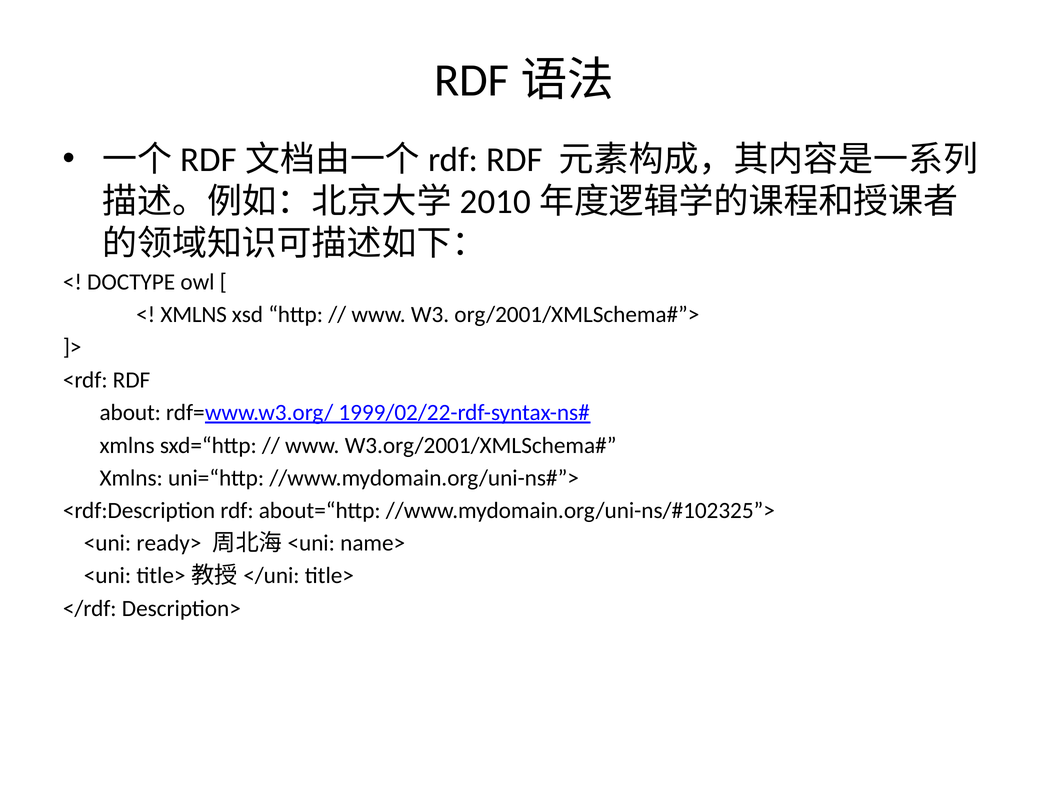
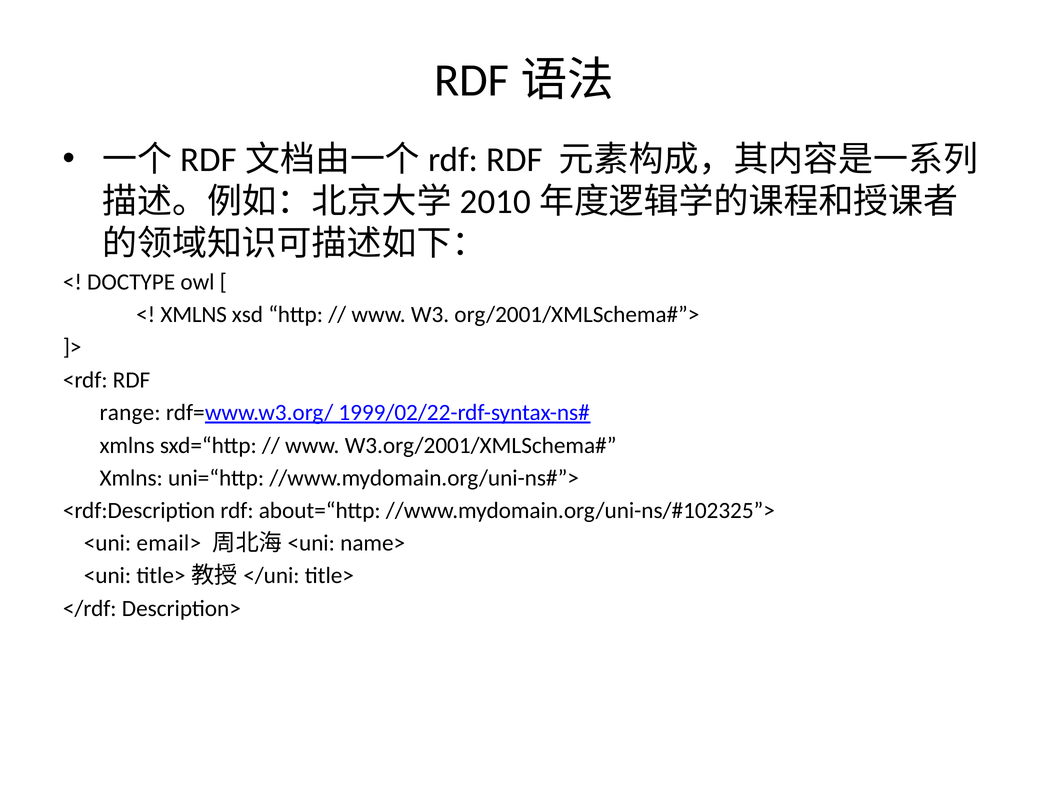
about: about -> range (130, 412)
ready>: ready> -> email> (169, 543)
